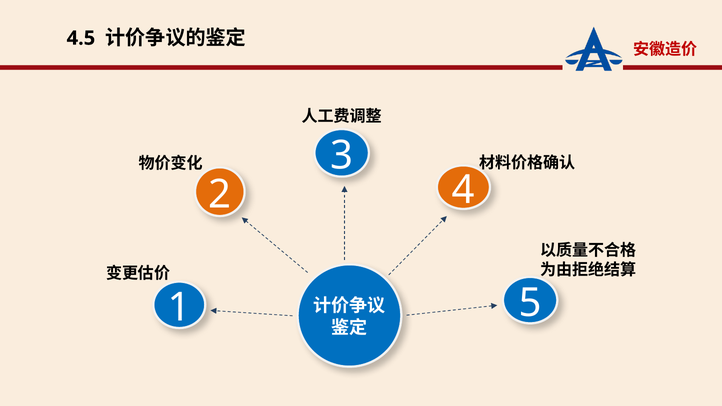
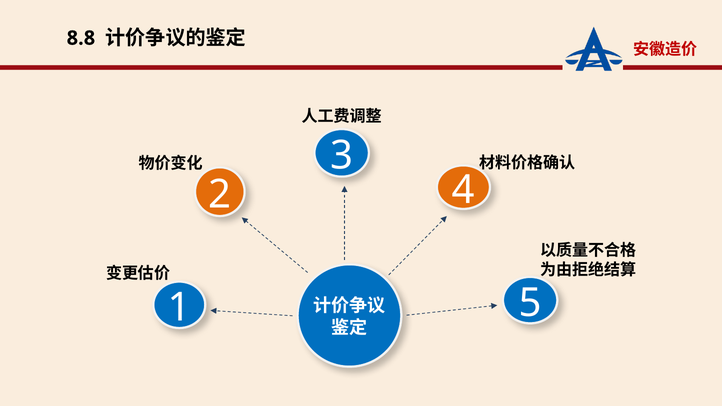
4.5: 4.5 -> 8.8 (81, 38)
